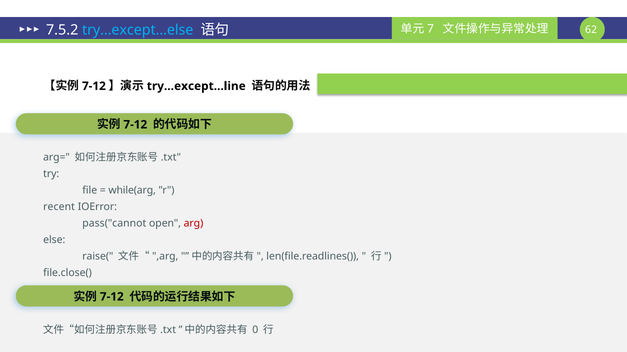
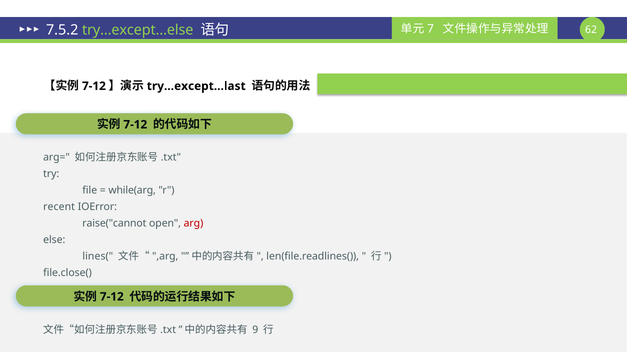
try…except…else colour: light blue -> light green (138, 30)
try…except…line: try…except…line -> try…except…last (196, 86)
pass("cannot: pass("cannot -> raise("cannot (114, 224)
raise(: raise( -> lines( (98, 257)
0: 0 -> 9 (255, 330)
